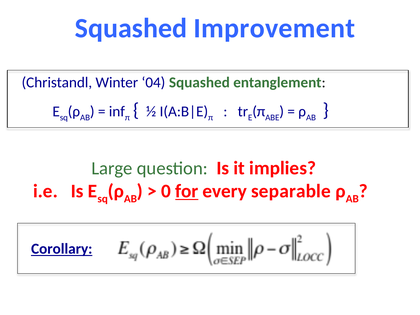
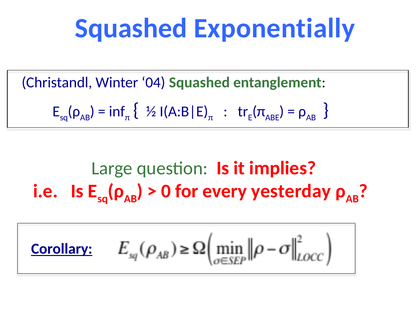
Improvement: Improvement -> Exponentially (274, 28)
for underline: present -> none (187, 191)
separable: separable -> yesterday (291, 191)
